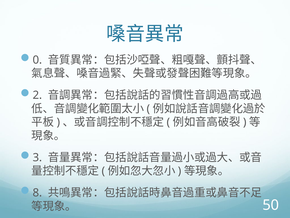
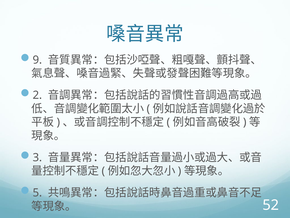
0: 0 -> 9 (37, 60)
8: 8 -> 5 (37, 192)
50: 50 -> 52 (271, 205)
